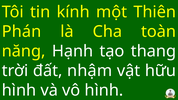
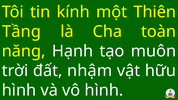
Phán: Phán -> Tầng (22, 32)
thang: thang -> muôn (153, 51)
